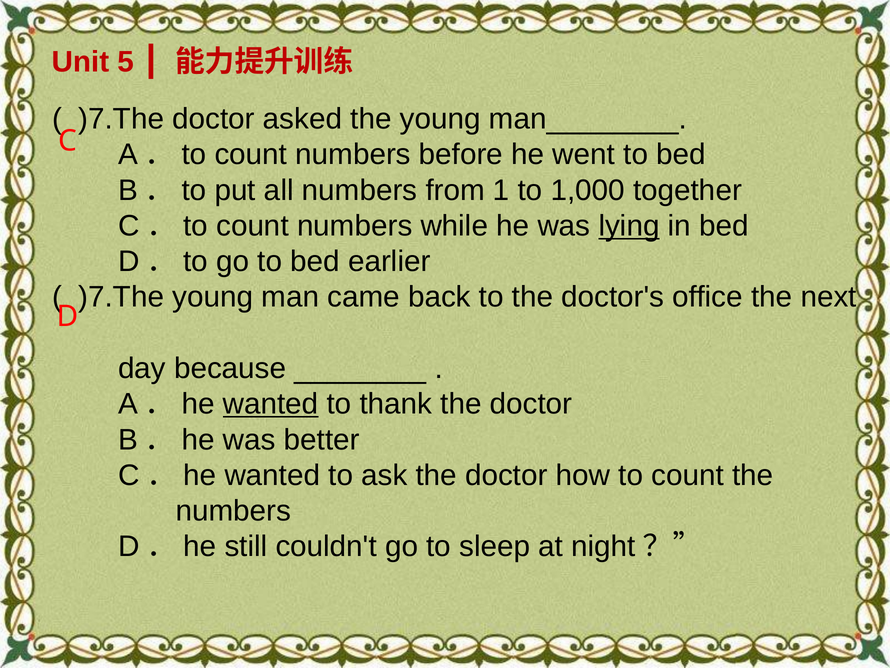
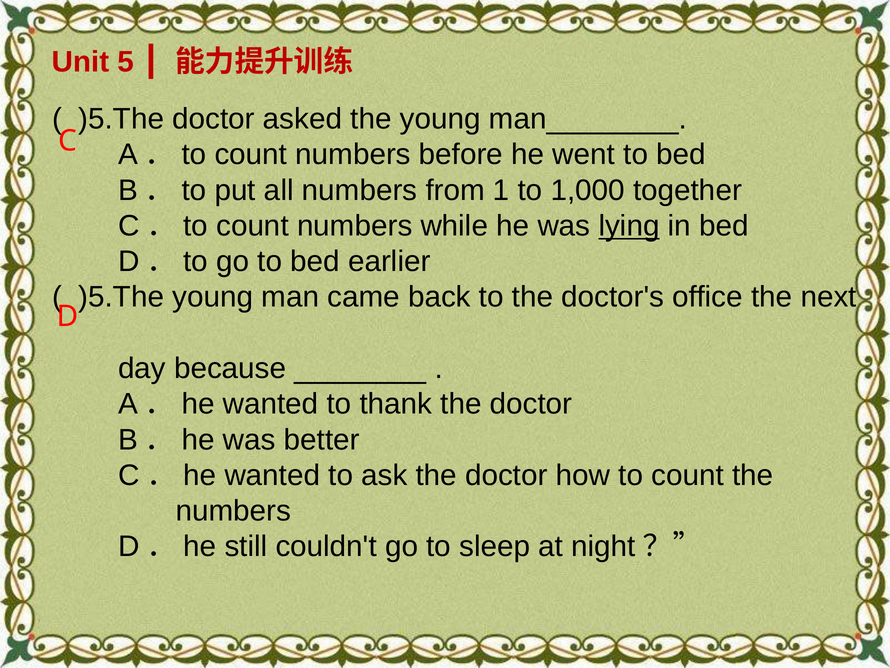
)7.The: )7.The -> )5.The (121, 119)
)7.The: )7.The -> )5.The (121, 297)
wanted underline: present -> none (271, 404)
